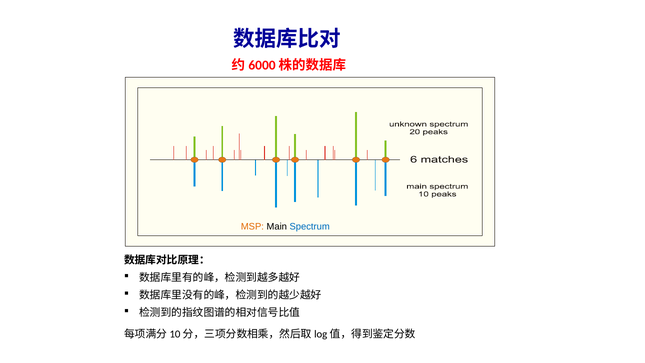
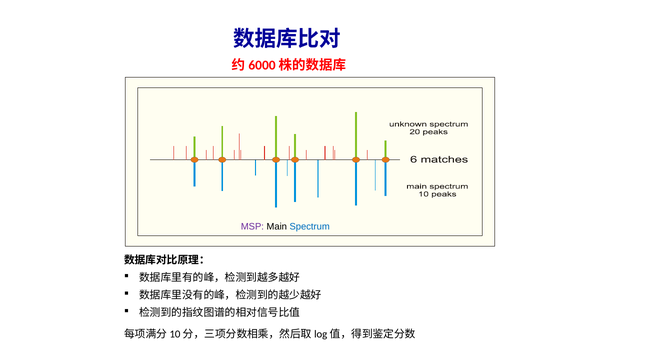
MSP colour: orange -> purple (252, 227)
